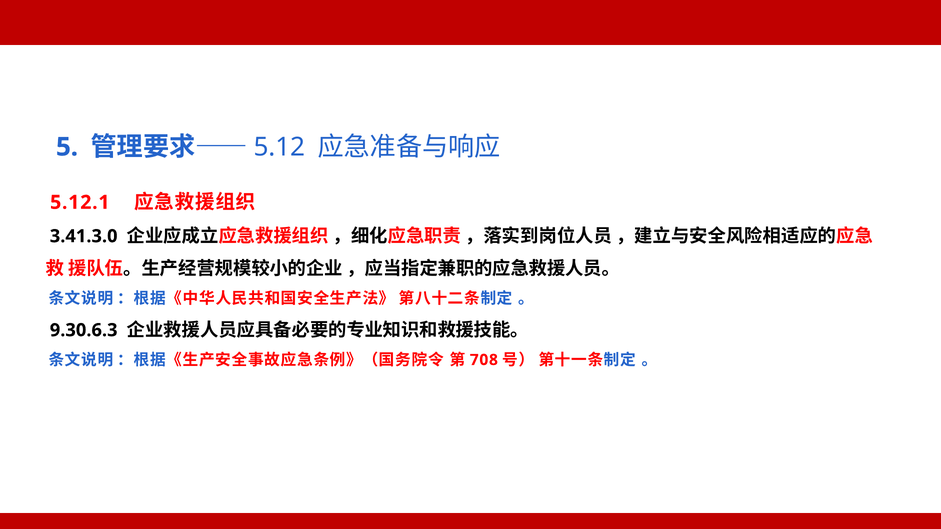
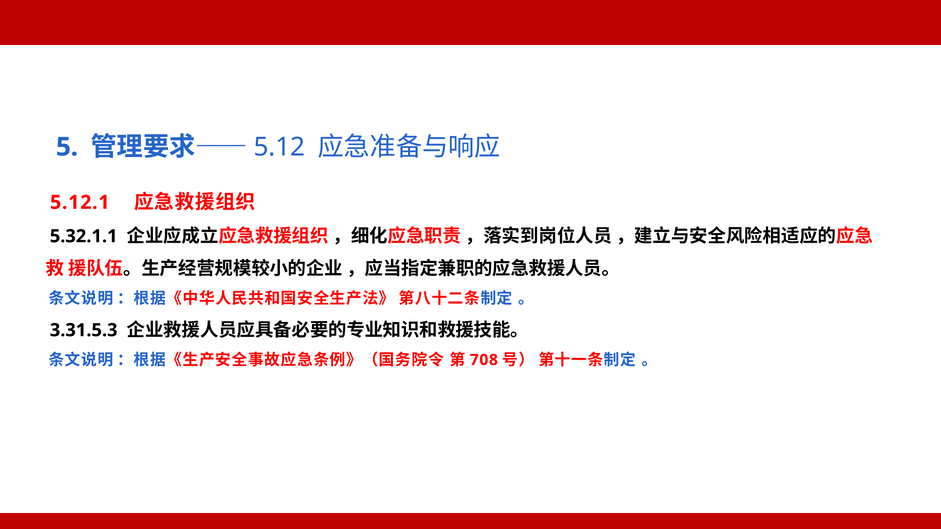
3.41.3.0: 3.41.3.0 -> 5.32.1.1 (84, 236)
9.30.6.3: 9.30.6.3 -> 3.31.5.3 (84, 330)
